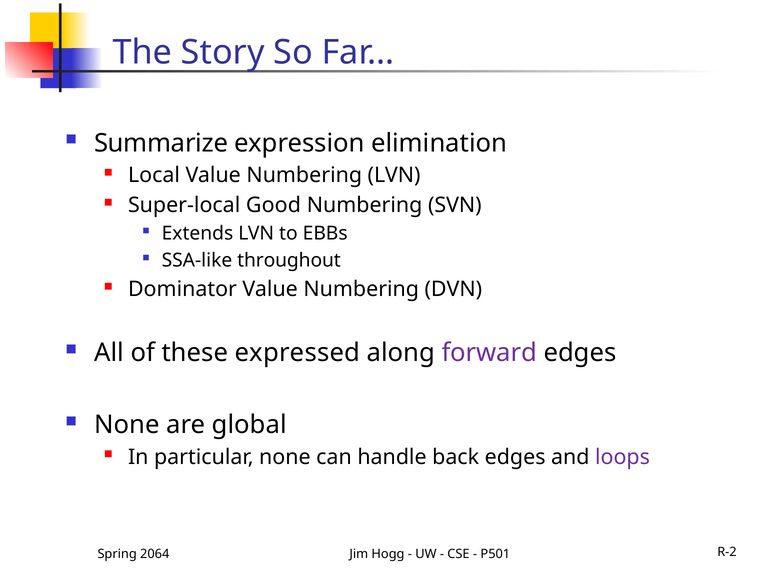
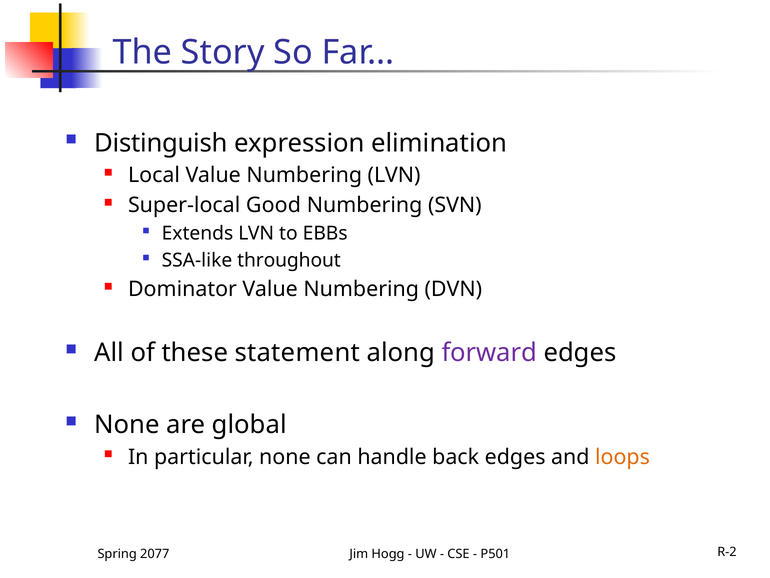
Summarize: Summarize -> Distinguish (161, 143)
expressed: expressed -> statement (297, 353)
loops colour: purple -> orange (622, 457)
2064: 2064 -> 2077 (155, 554)
